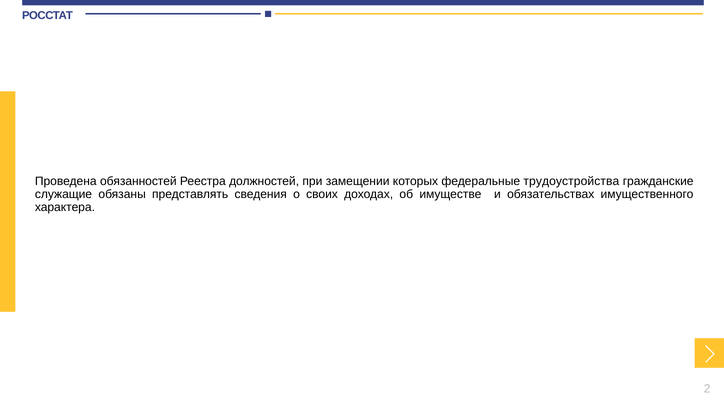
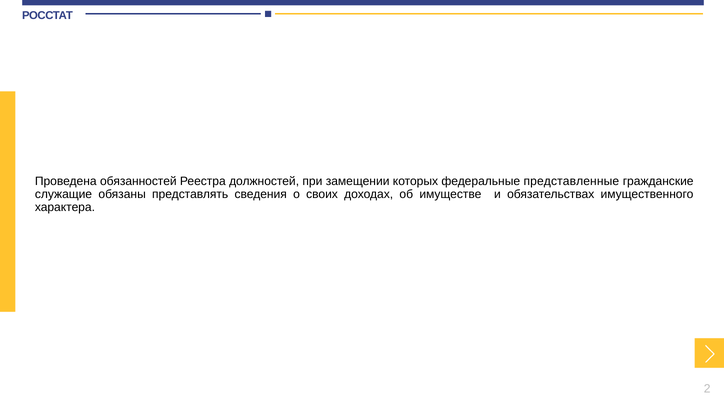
трудоустройства: трудоустройства -> представленные (571, 182)
